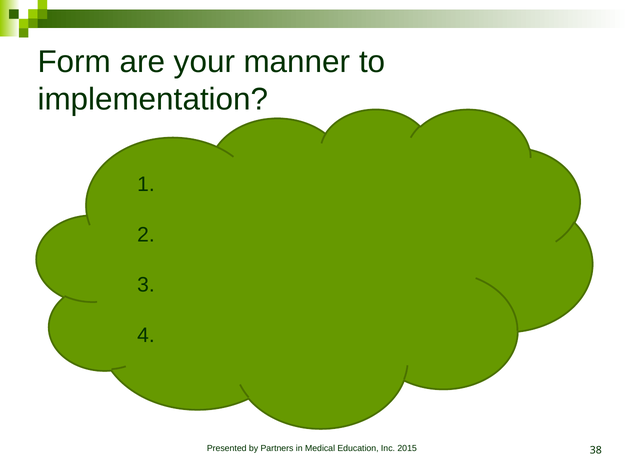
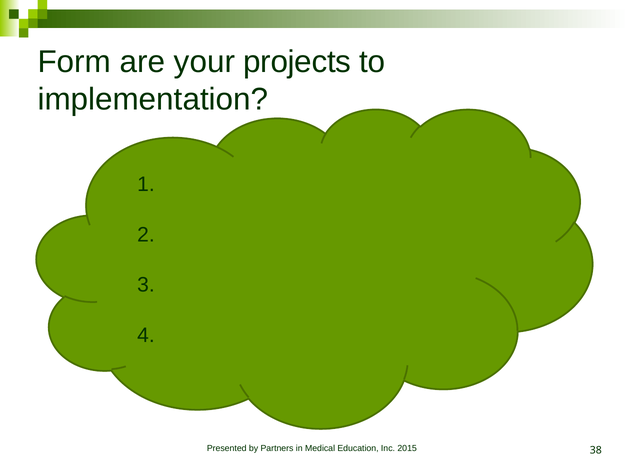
manner: manner -> projects (297, 62)
